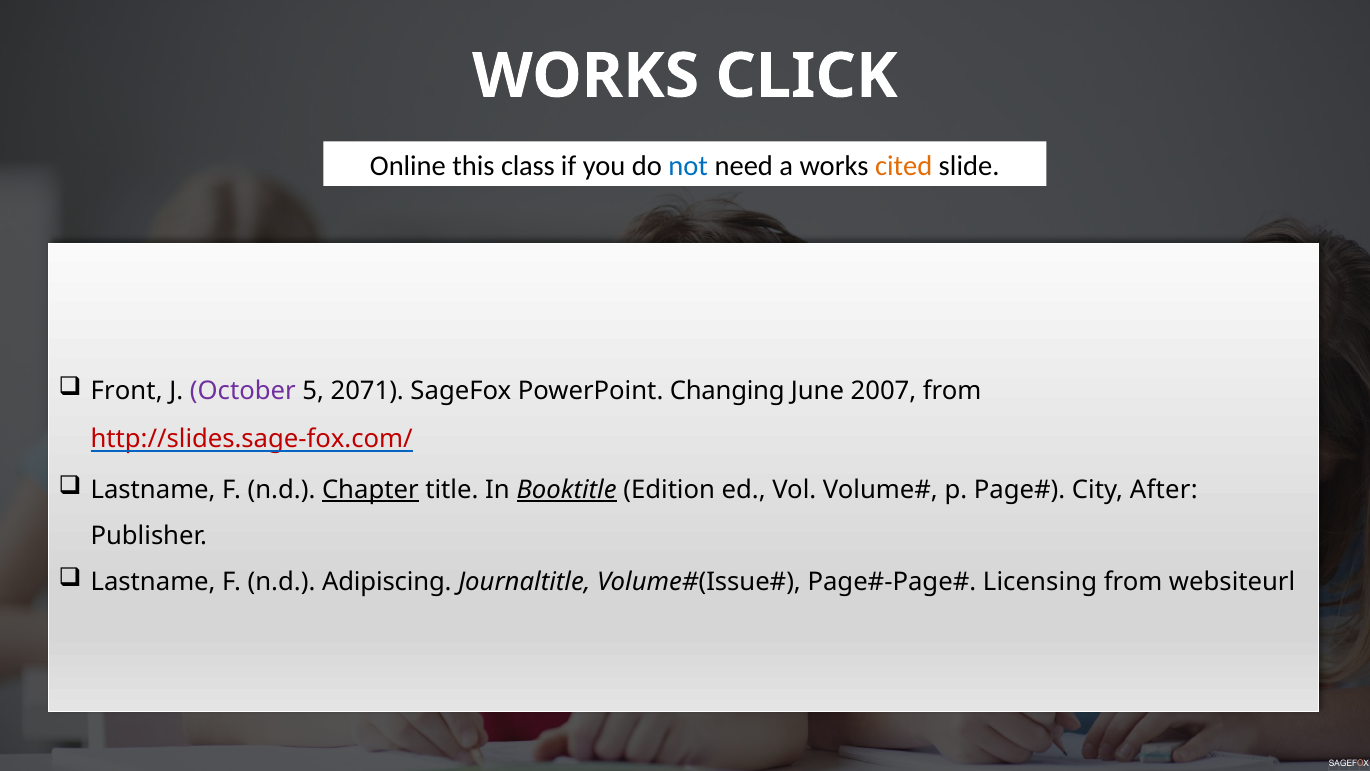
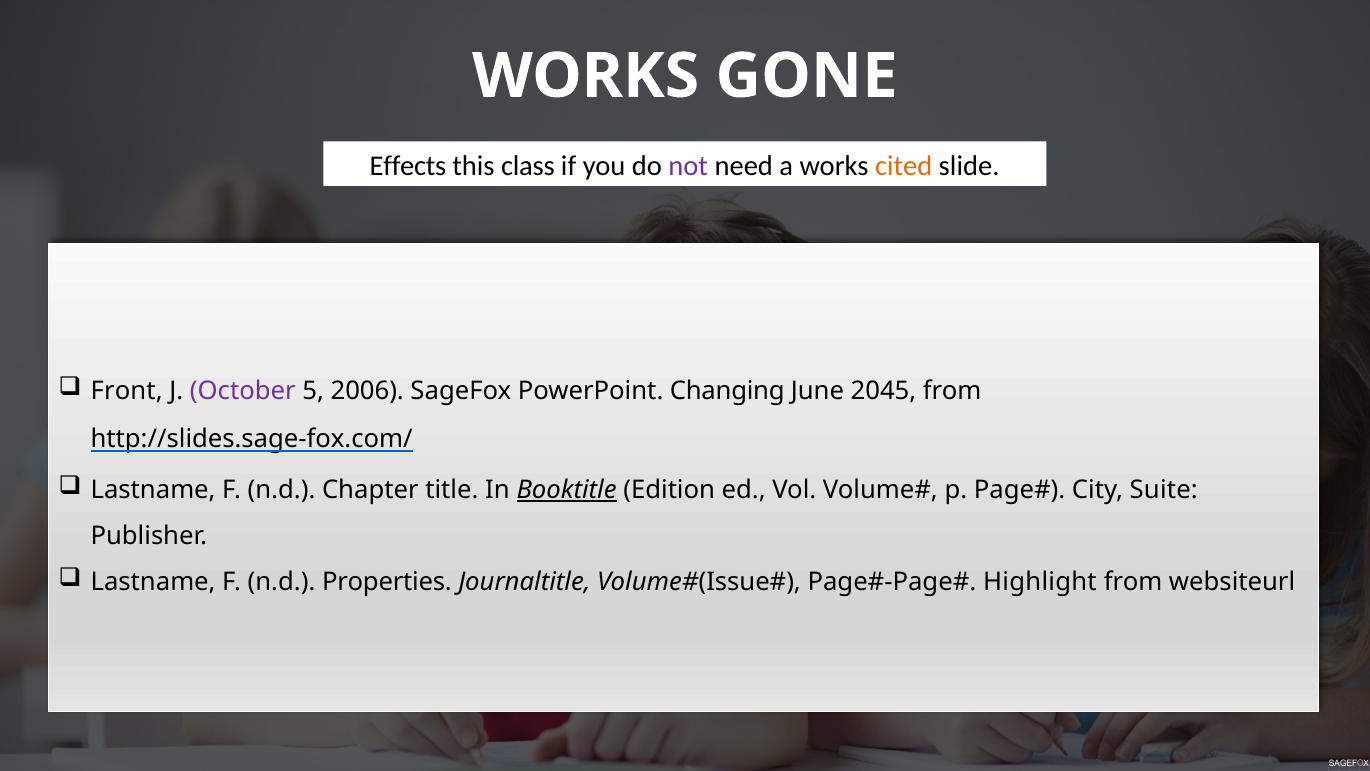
CLICK: CLICK -> GONE (807, 76)
Online: Online -> Effects (408, 166)
not colour: blue -> purple (688, 166)
2071: 2071 -> 2006 (367, 391)
2007: 2007 -> 2045 (883, 391)
http://slides.sage-fox.com/ colour: red -> black (252, 439)
Chapter underline: present -> none (370, 490)
After: After -> Suite (1164, 490)
Adipiscing: Adipiscing -> Properties (387, 582)
Licensing: Licensing -> Highlight (1040, 582)
